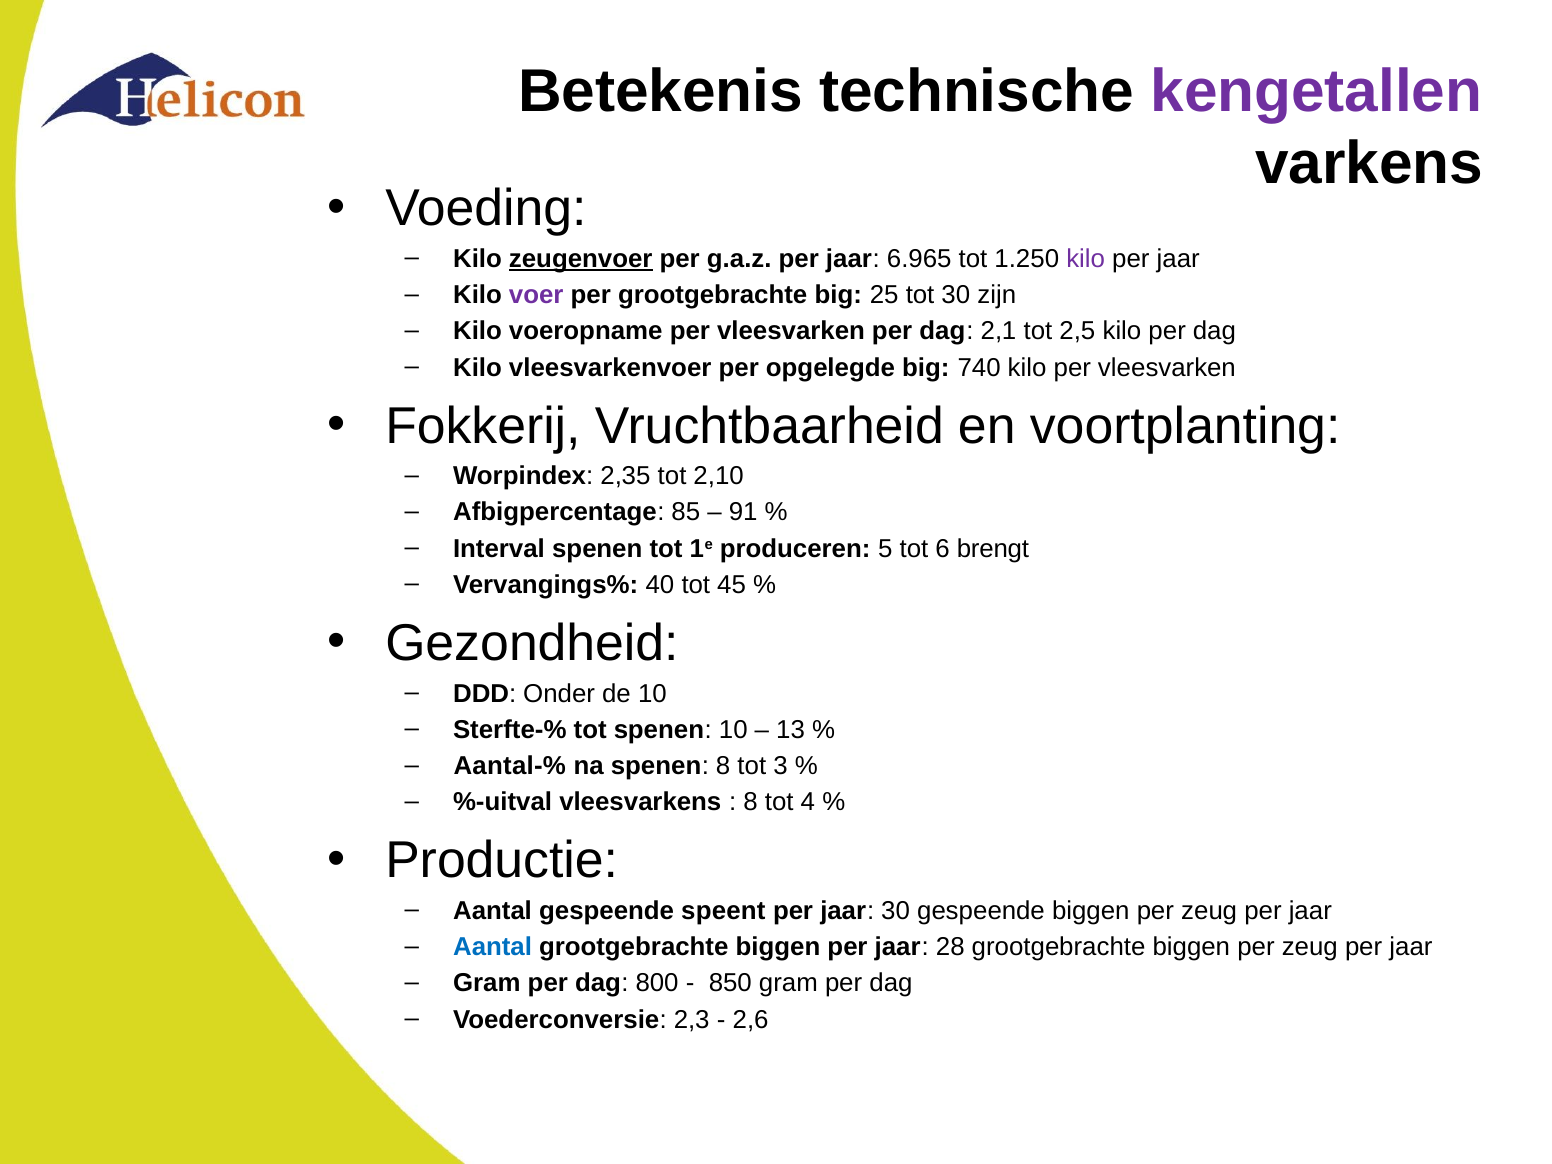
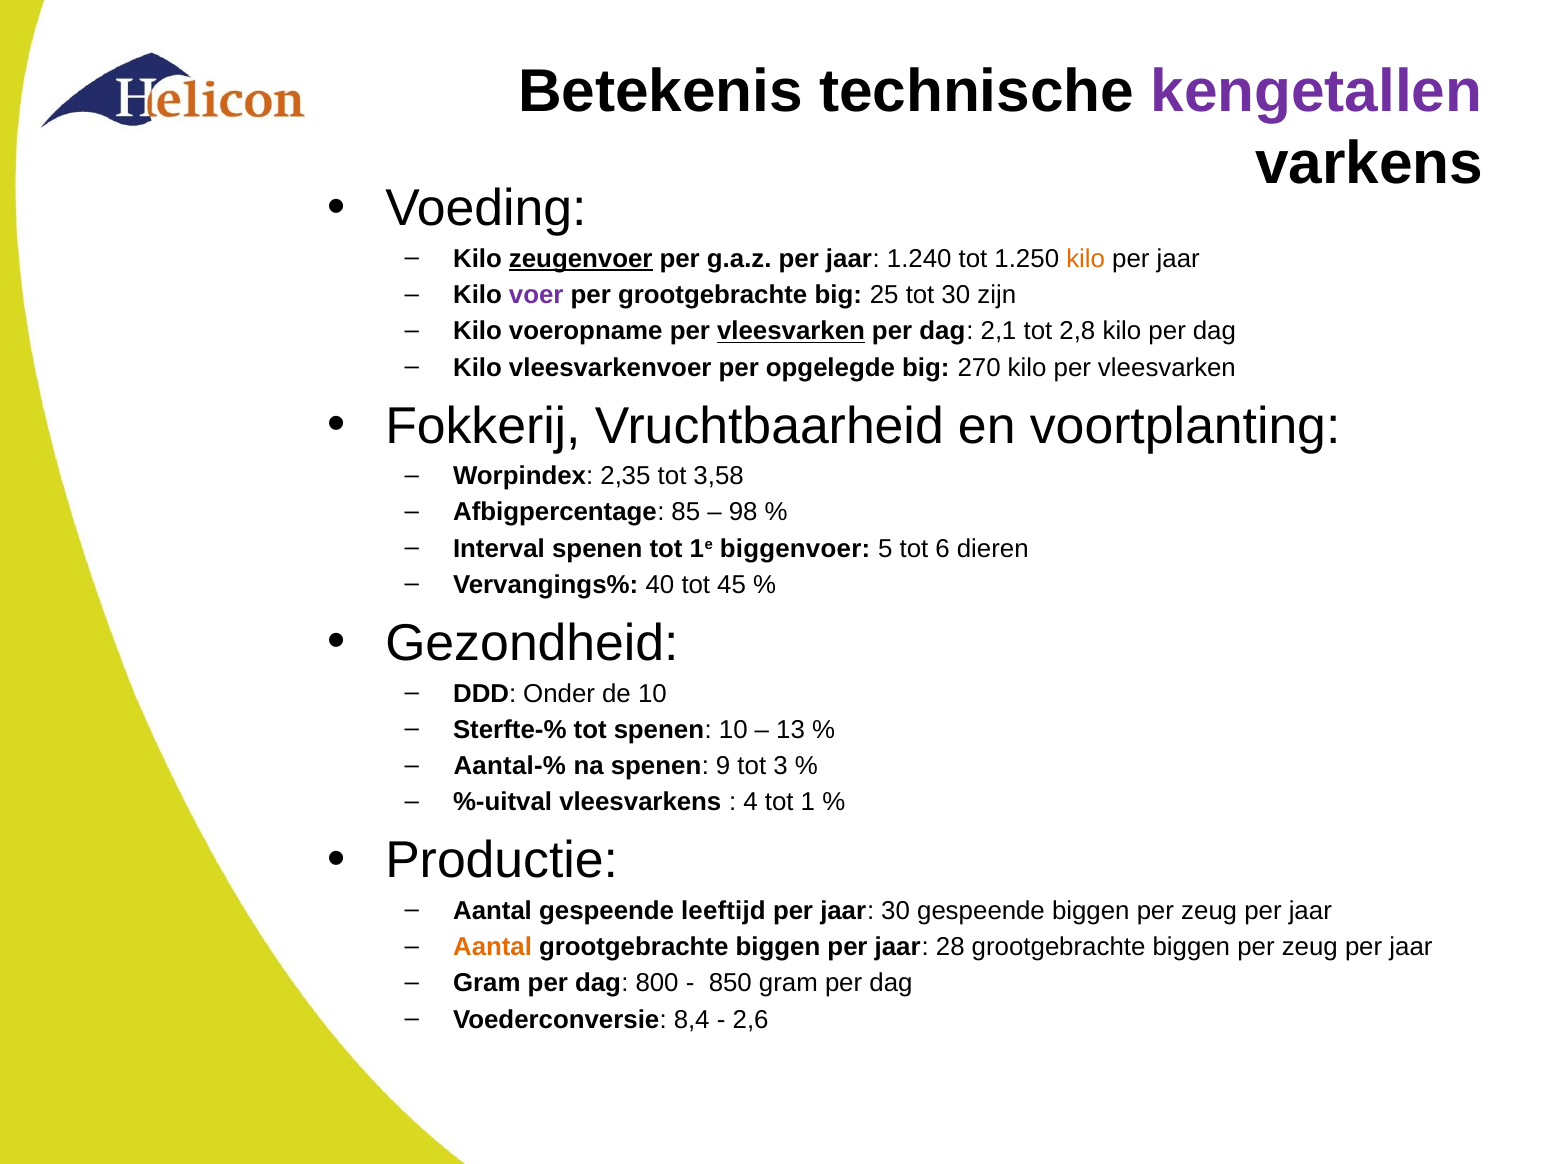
6.965: 6.965 -> 1.240 (919, 259)
kilo colour: purple -> orange (1086, 259)
vleesvarken underline: none -> present (791, 331)
2,5: 2,5 -> 2,8 (1077, 331)
740: 740 -> 270 (979, 367)
2,10: 2,10 -> 3,58 (719, 476)
91: 91 -> 98 (743, 512)
produceren: produceren -> biggenvoer (795, 549)
brengt: brengt -> dieren (993, 549)
spenen 8: 8 -> 9 (723, 766)
8: 8 -> 4 (751, 802)
4: 4 -> 1 (808, 802)
speent: speent -> leeftijd (723, 911)
Aantal colour: blue -> orange (493, 947)
2,3: 2,3 -> 8,4 (692, 1020)
